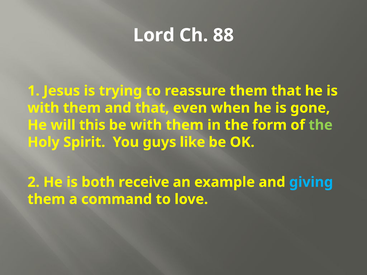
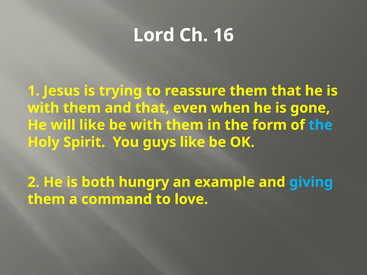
88: 88 -> 16 (223, 35)
will this: this -> like (92, 125)
the colour: light green -> light blue (321, 125)
receive: receive -> hungry (144, 182)
